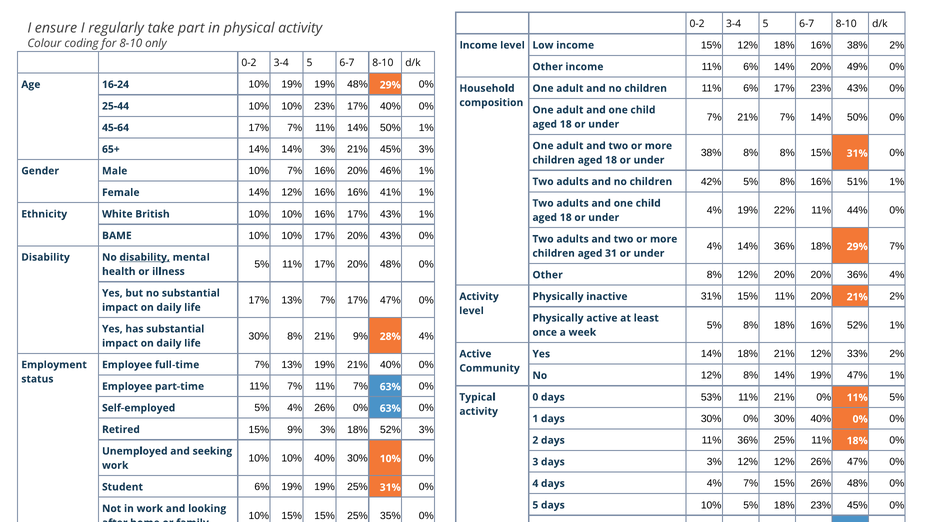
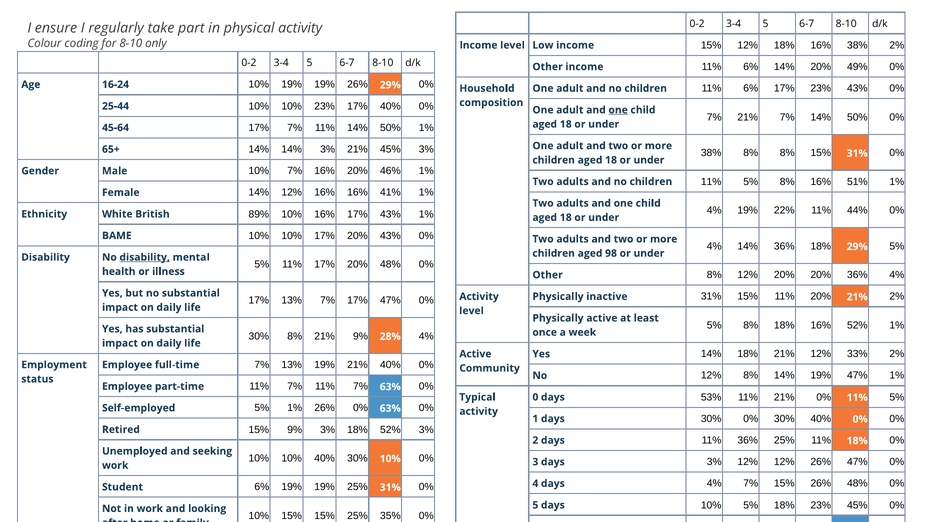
19% 48%: 48% -> 26% (357, 85)
one underline: none -> present (618, 110)
42%: 42% -> 11% (711, 182)
British 10%: 10% -> 89% (259, 214)
29% 7%: 7% -> 5% (897, 246)
31: 31 -> 98 (611, 253)
5% 4%: 4% -> 1% (295, 408)
